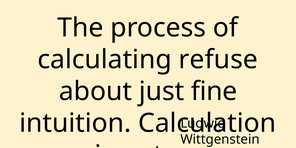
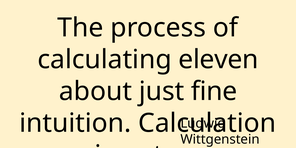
refuse: refuse -> eleven (218, 60)
